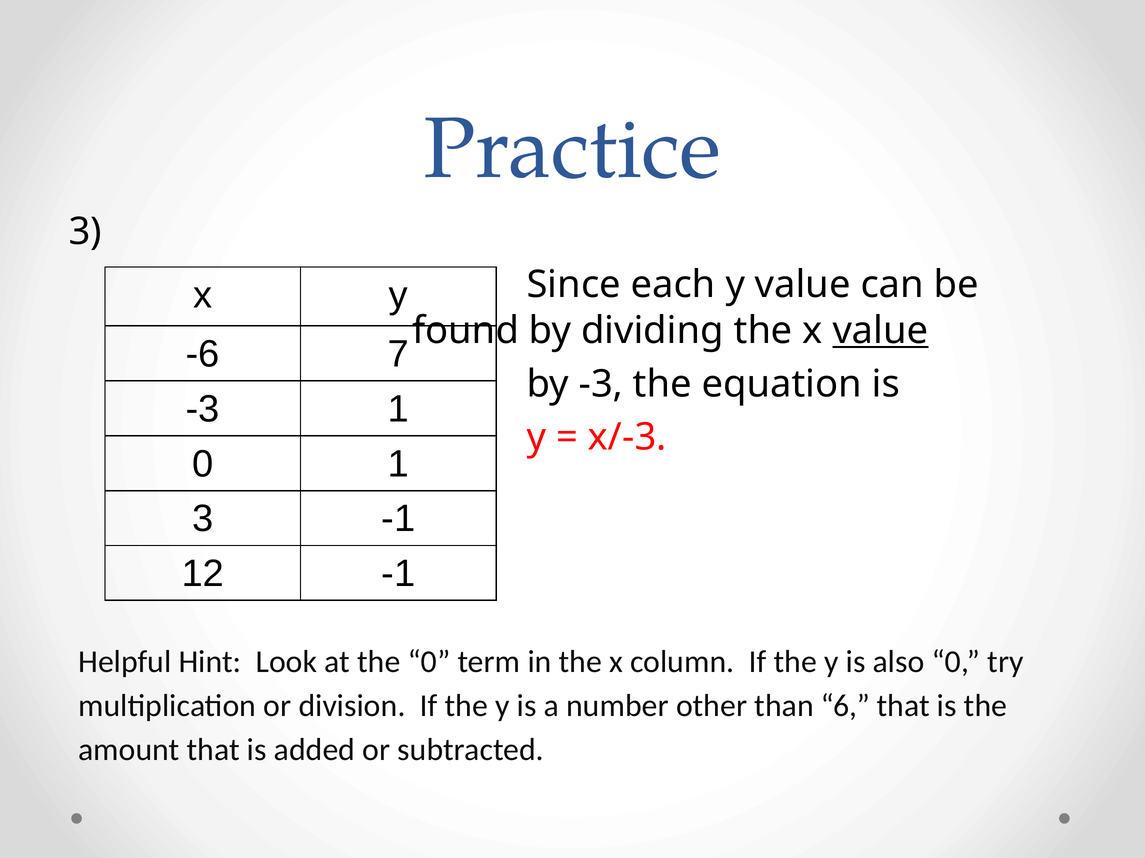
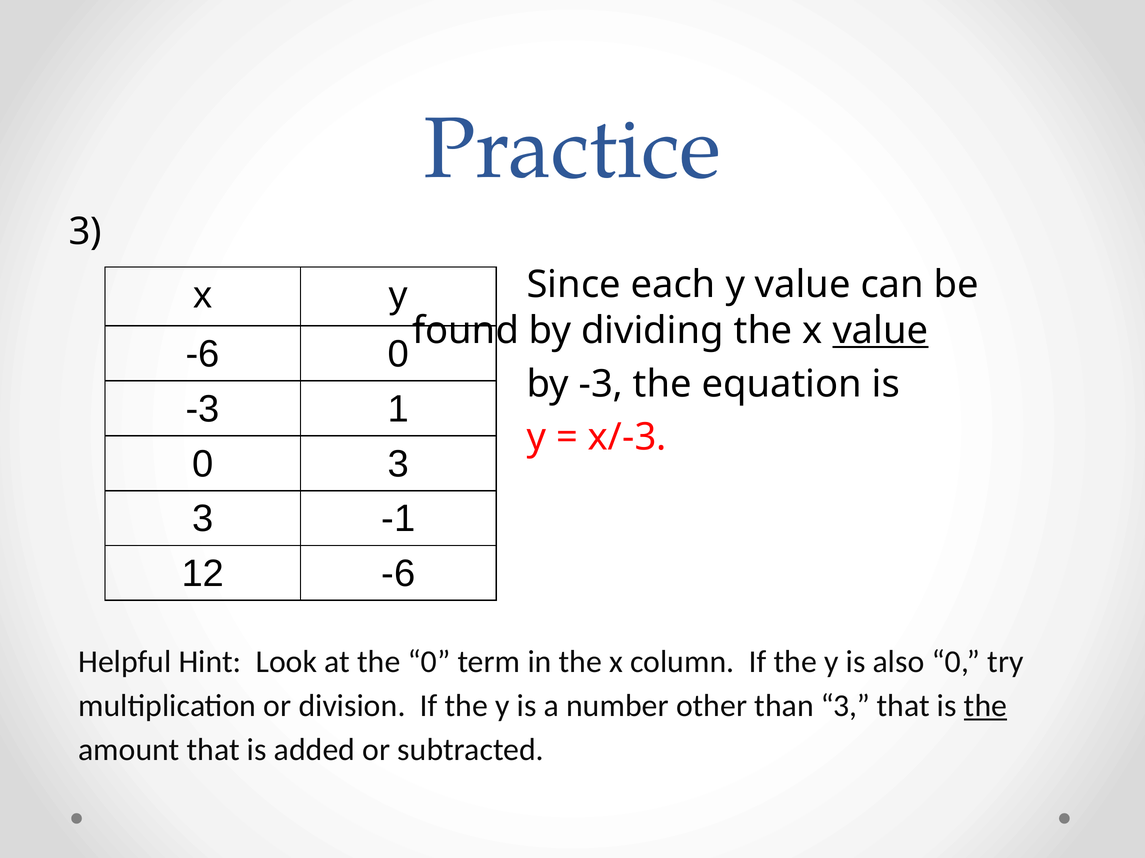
-6 7: 7 -> 0 (398, 354)
0 1: 1 -> 3 (398, 464)
12 -1: -1 -> -6 (398, 574)
than 6: 6 -> 3 (845, 706)
the underline: none -> present (985, 706)
